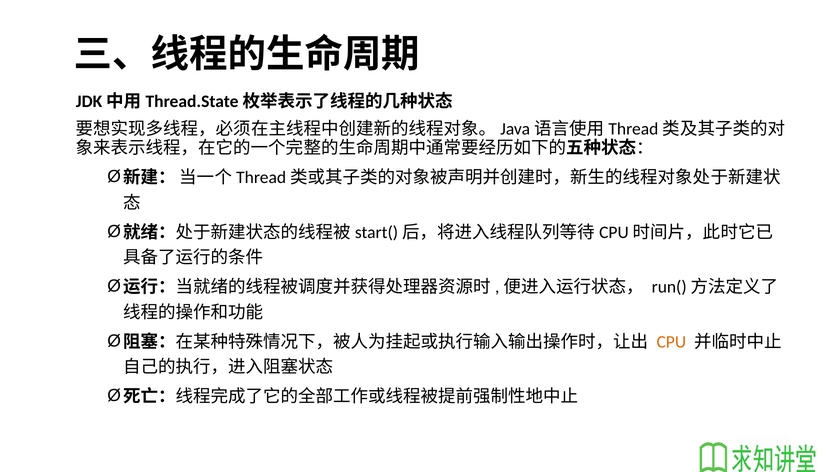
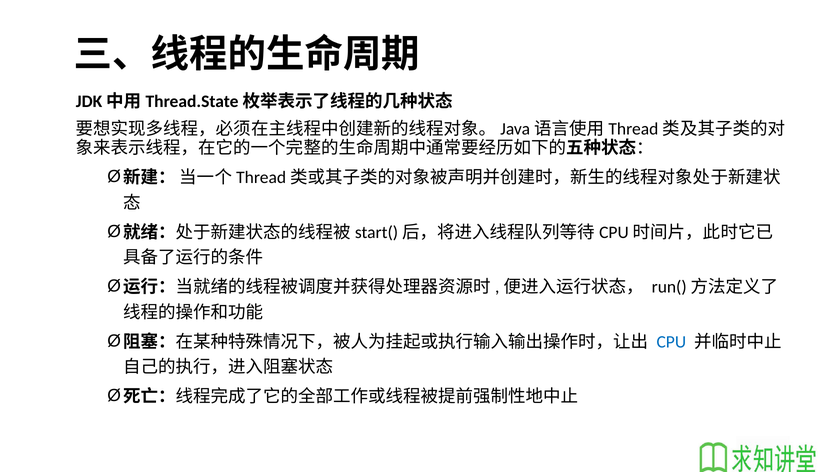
CPU colour: orange -> blue (671, 342)
